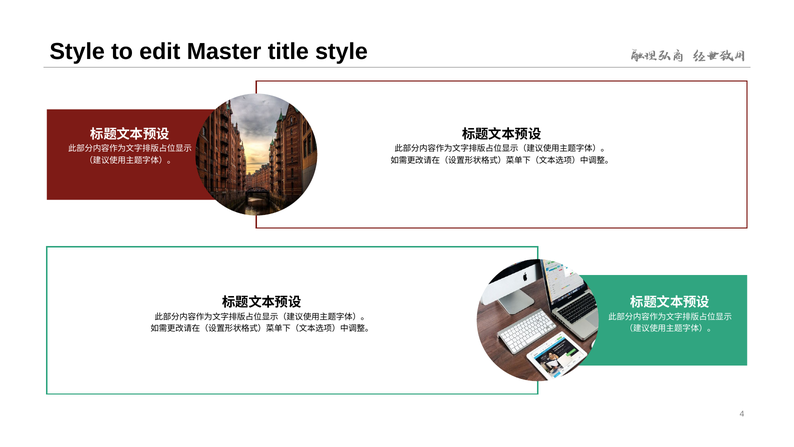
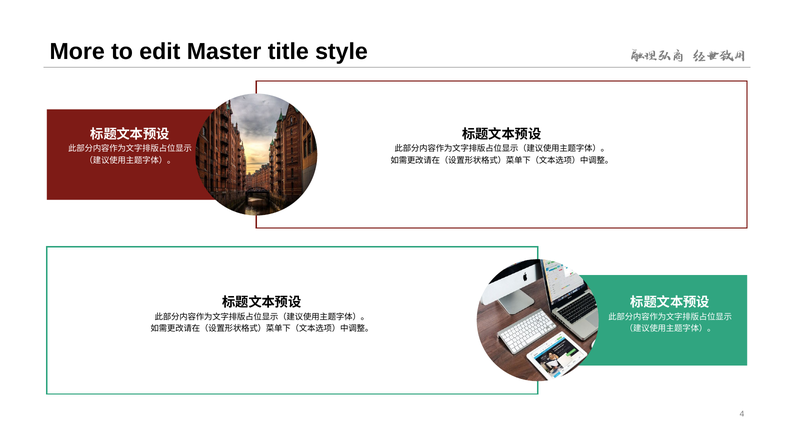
Style: Style -> More (77, 51)
